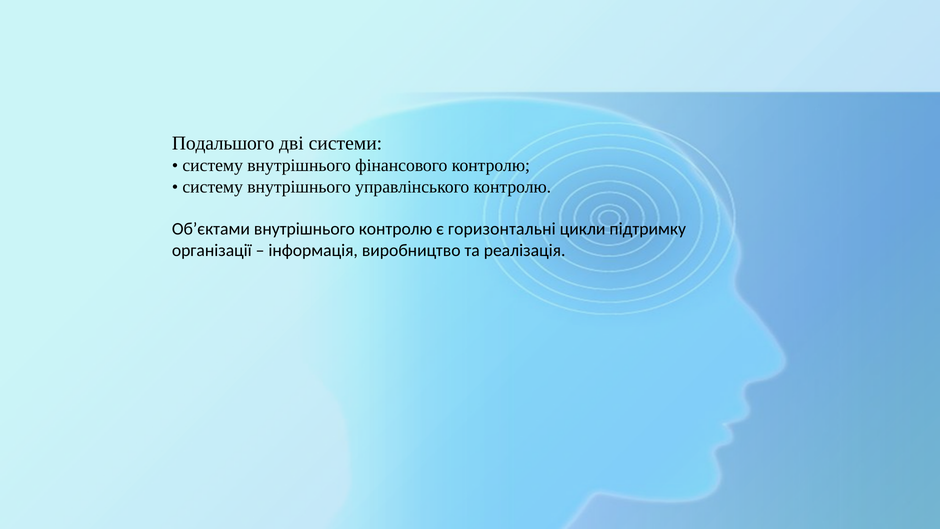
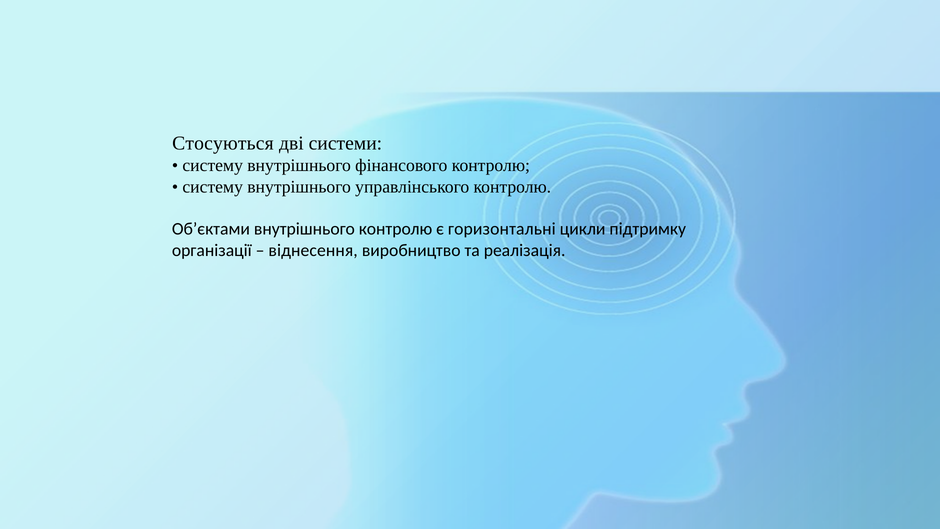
Подальшого: Подальшого -> Стосуються (223, 143)
інформація: інформація -> віднесення (313, 250)
